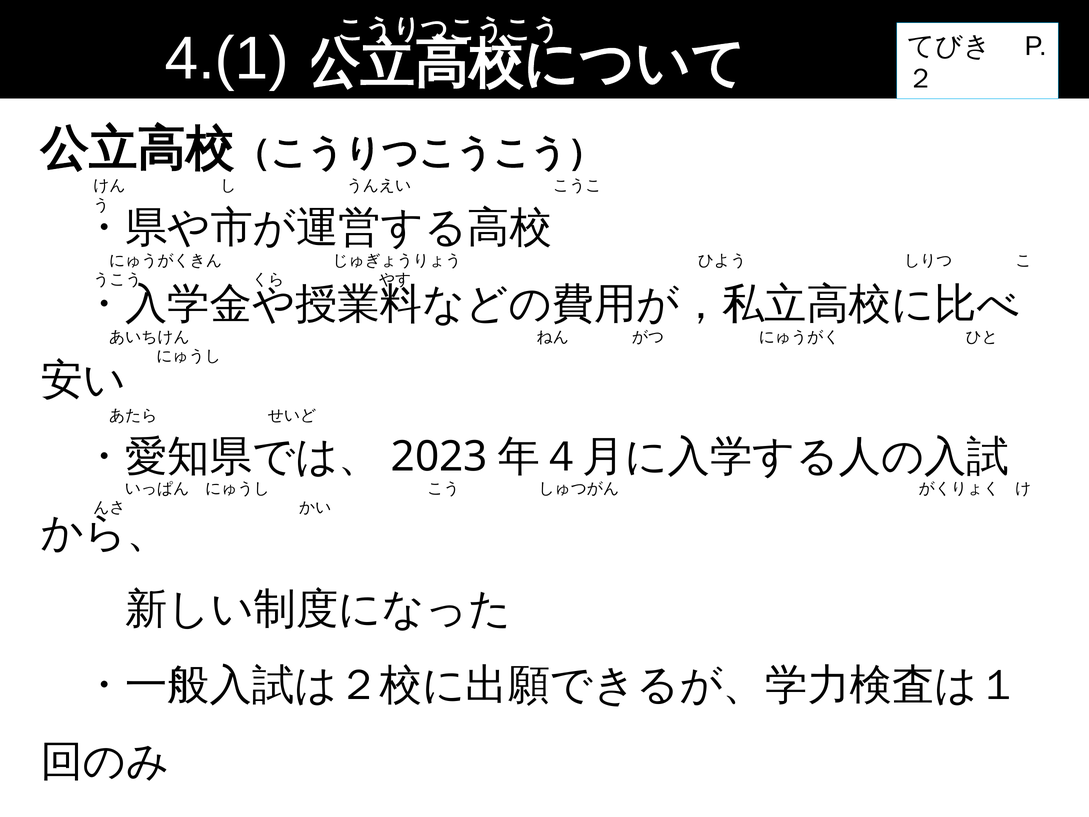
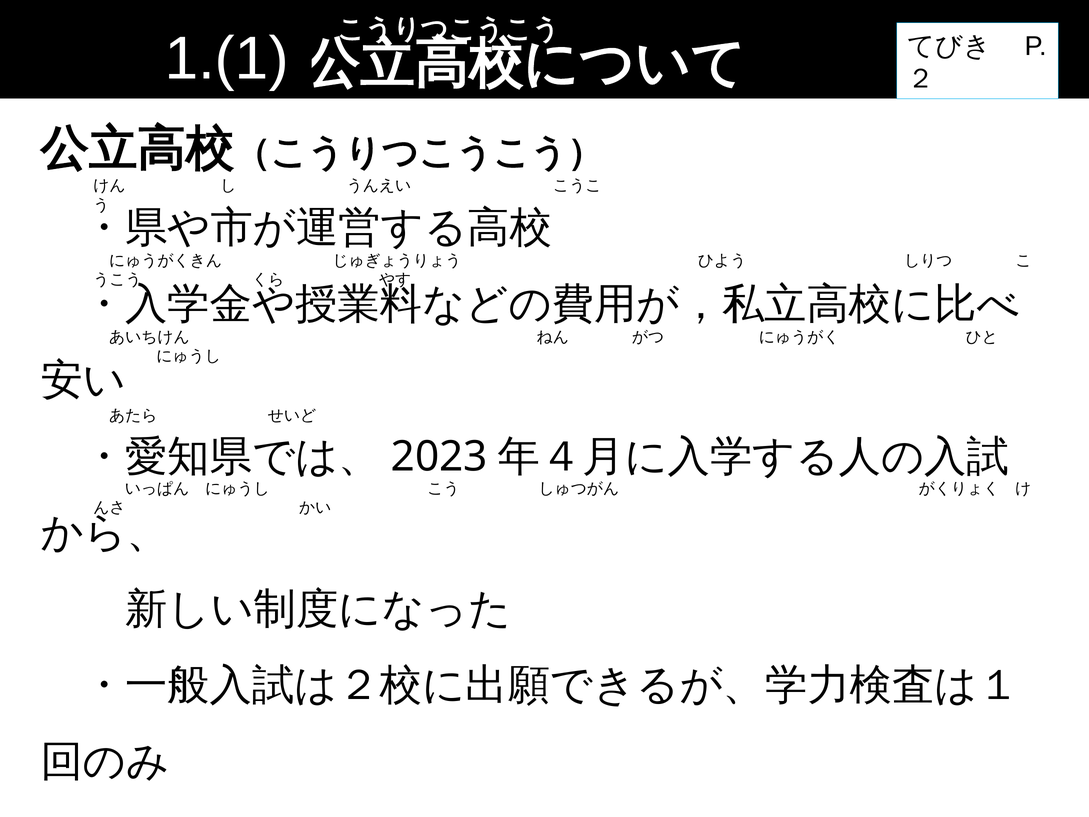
4.(1: 4.(1 -> 1.(1 (227, 59)
